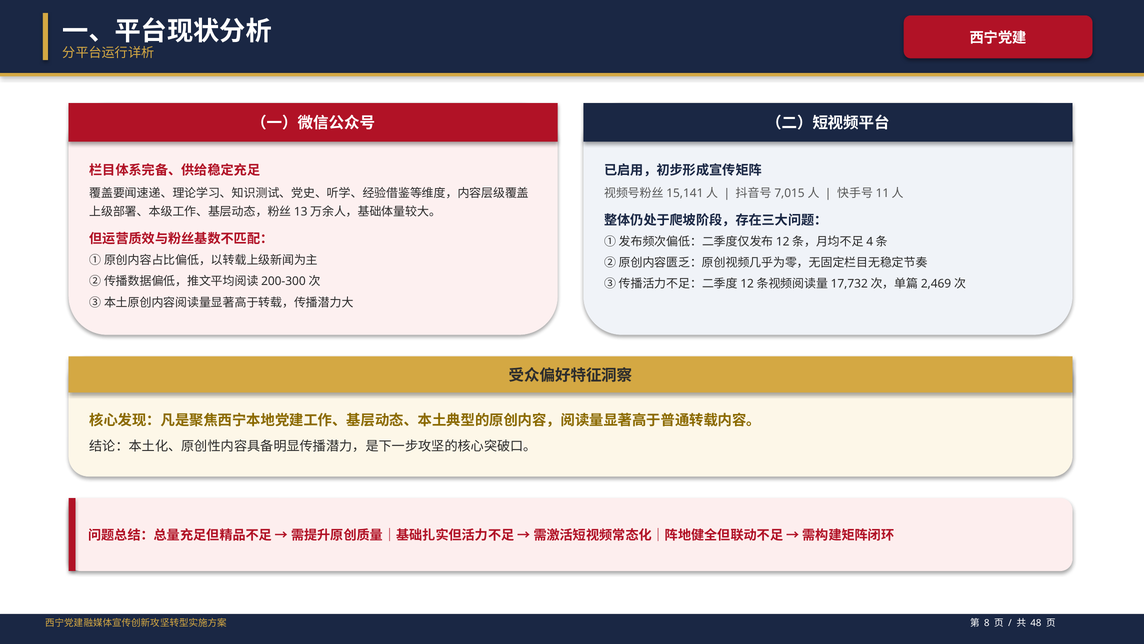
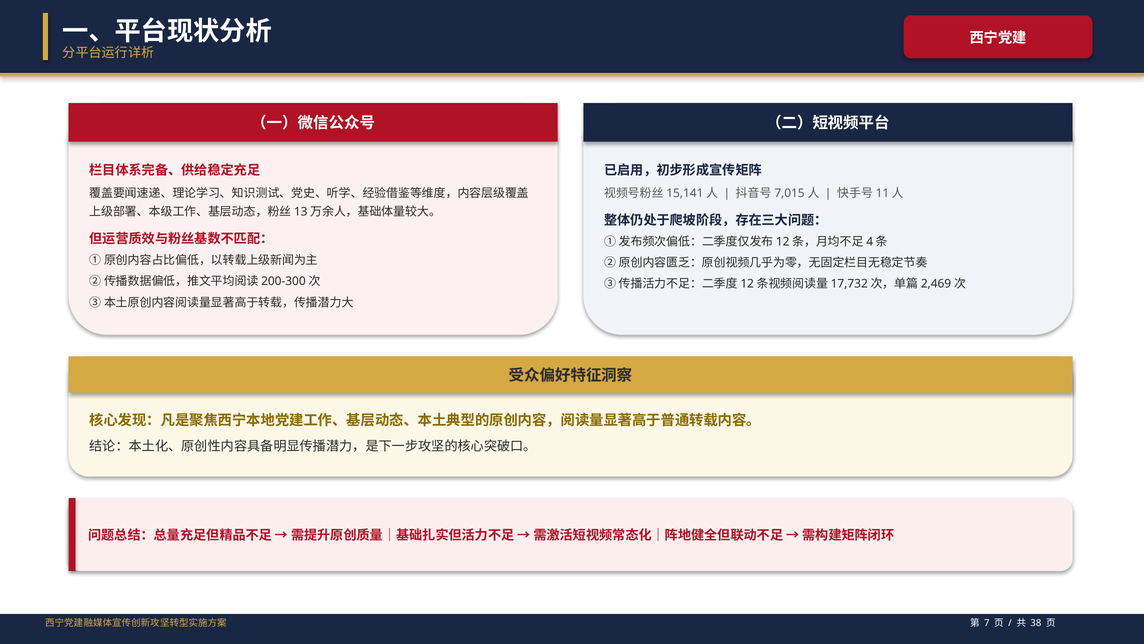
8: 8 -> 7 (987, 623)
48: 48 -> 38 (1036, 623)
